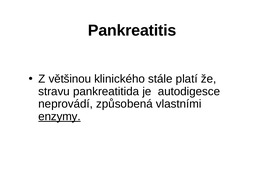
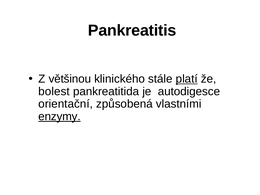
platí underline: none -> present (187, 79)
stravu: stravu -> bolest (54, 91)
neprovádí: neprovádí -> orientační (66, 104)
